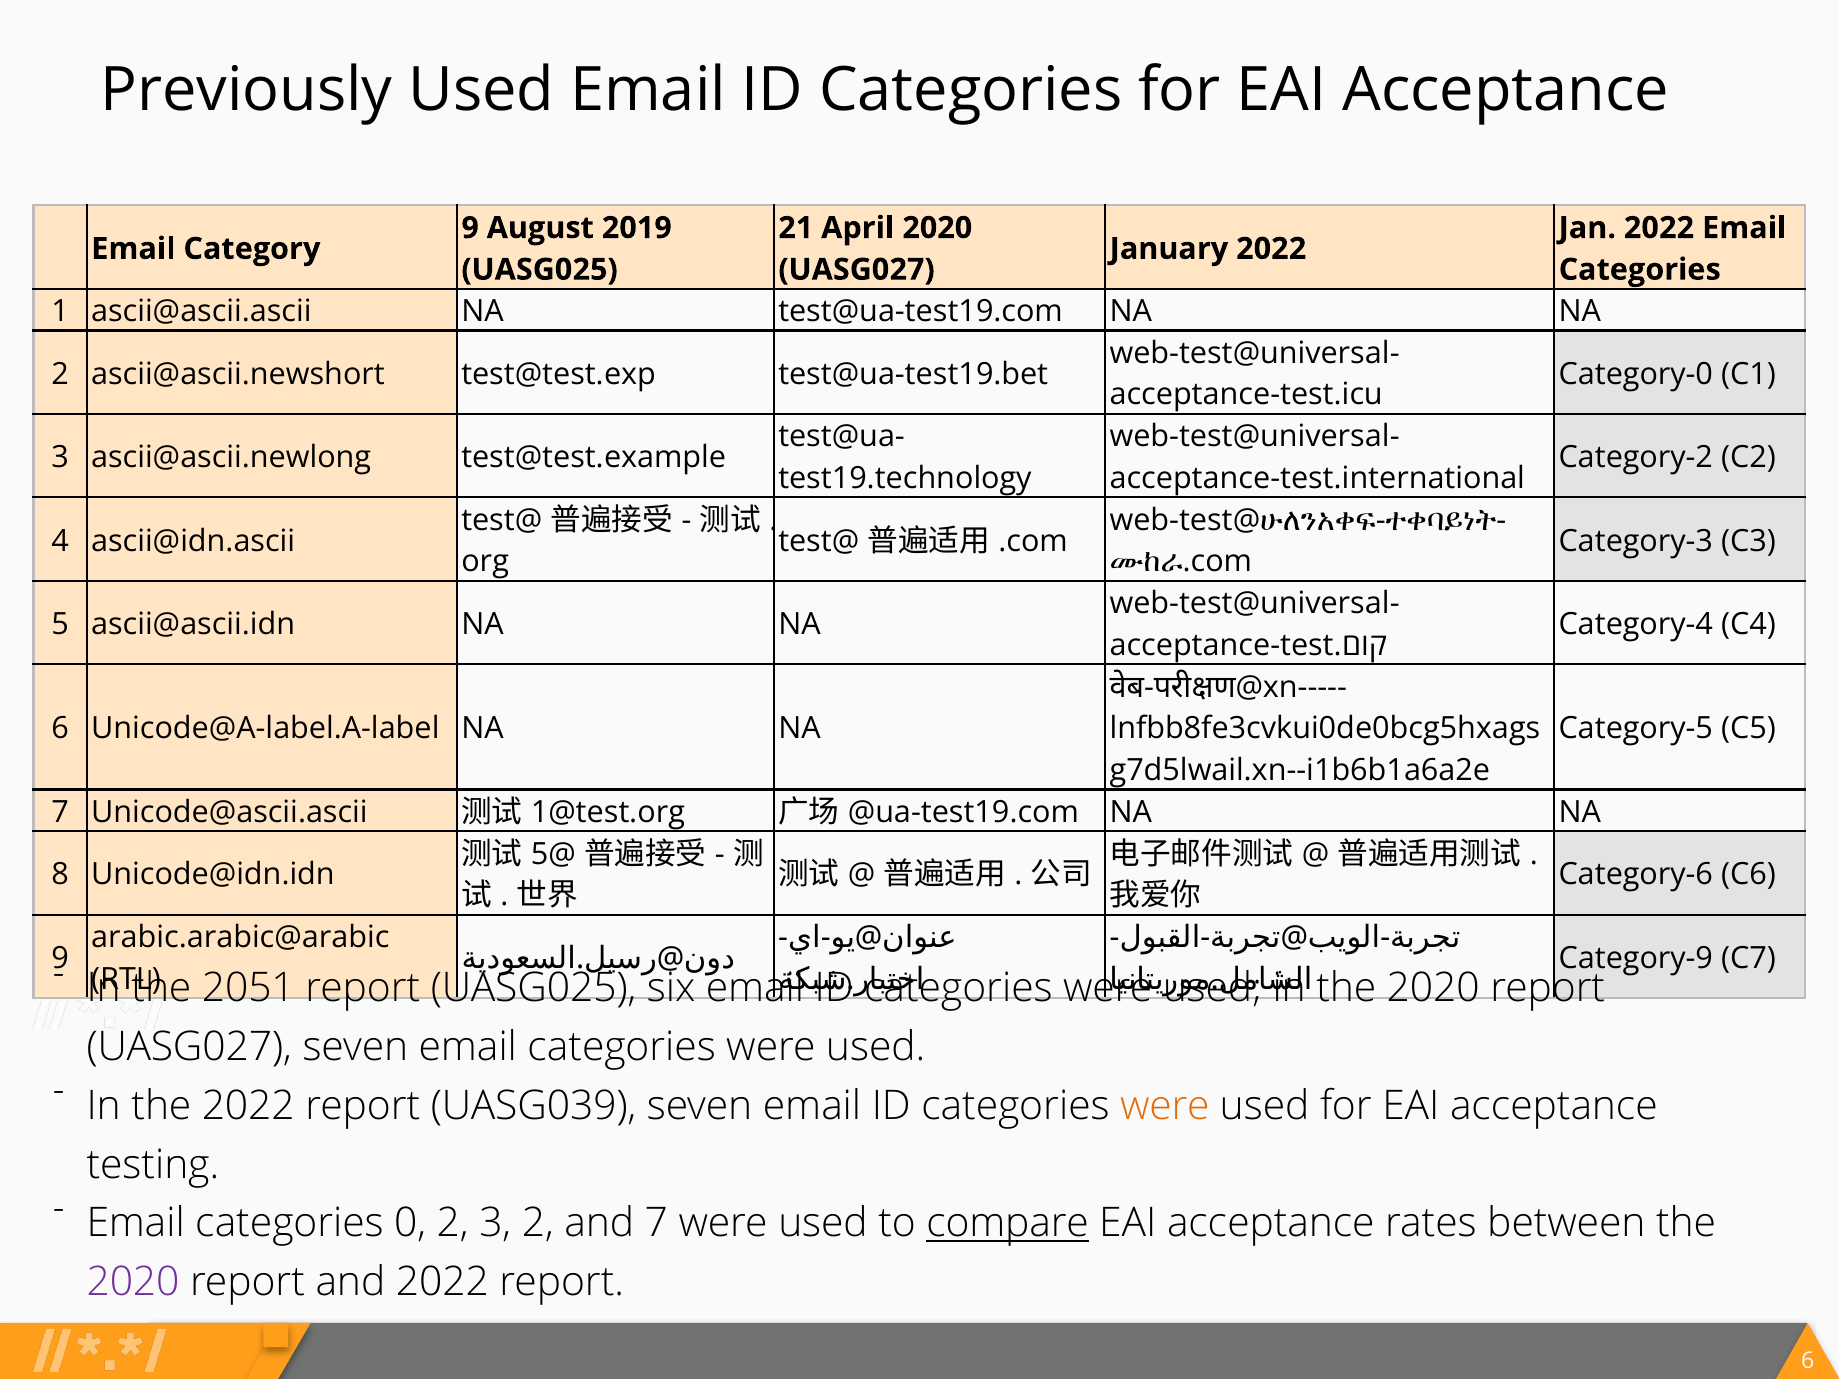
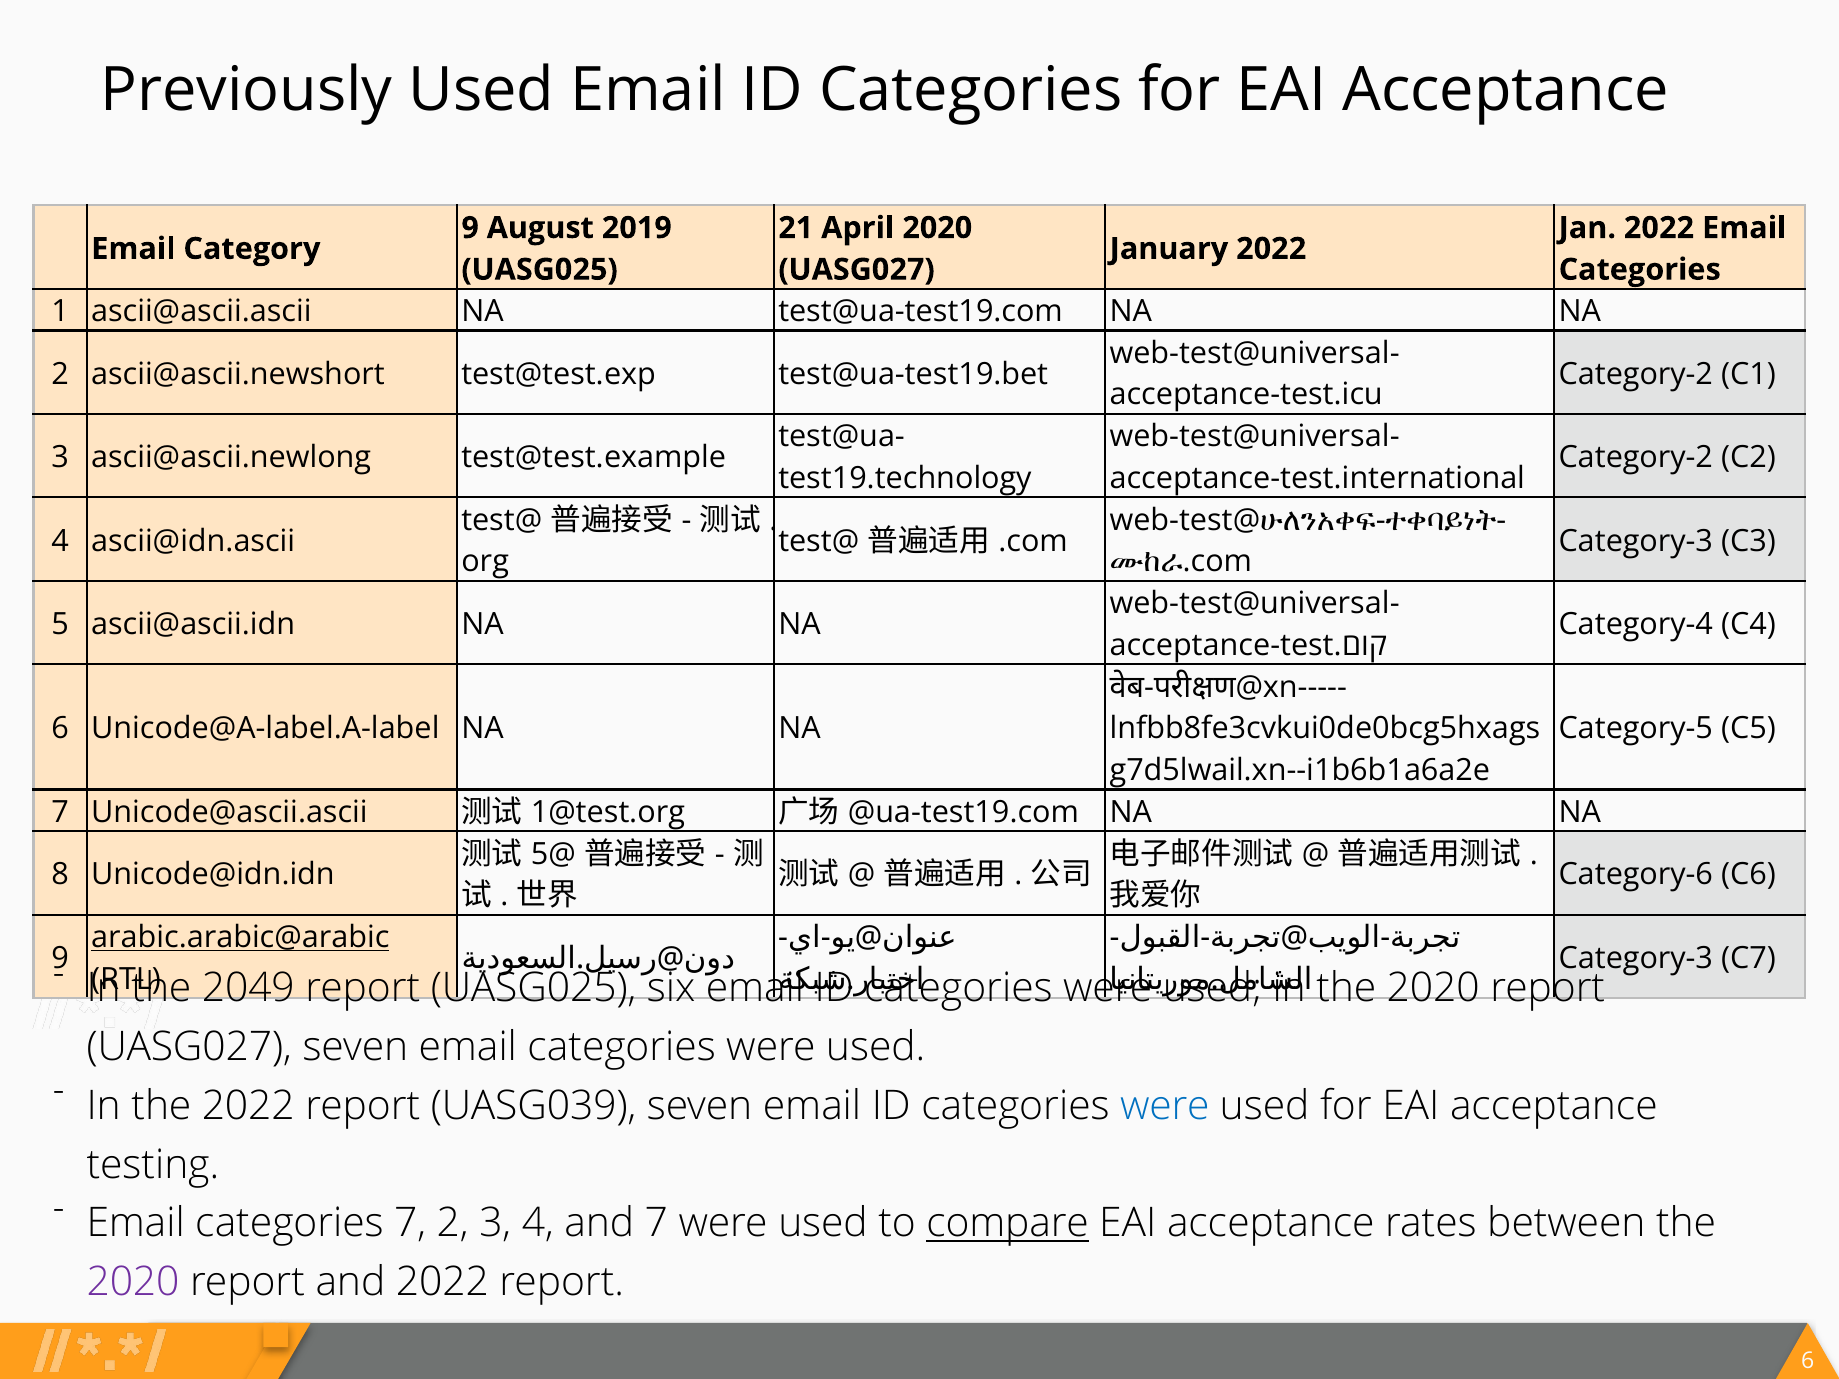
Category-0: Category-0 -> Category-2 (1636, 374)
arabic.arabic@arabic underline: none -> present (240, 938)
Category-9: Category-9 -> Category-3 (1636, 958)
2051: 2051 -> 2049 (248, 988)
were colour: orange -> blue (1165, 1106)
categories 0: 0 -> 7 (410, 1224)
3 2: 2 -> 4 (538, 1224)
